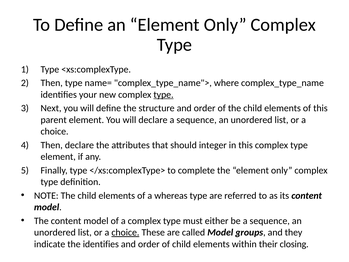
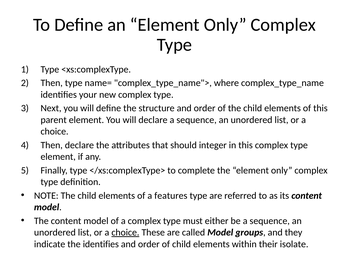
type underline: present -> none (163, 95)
whereas: whereas -> features (171, 195)
closing: closing -> isolate (294, 244)
